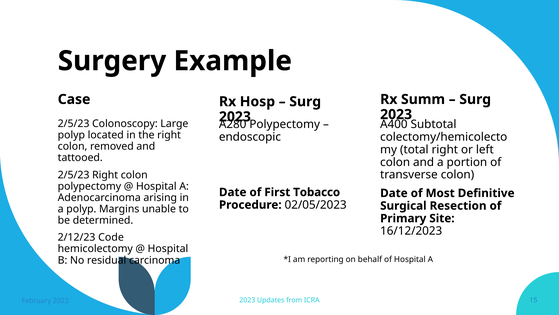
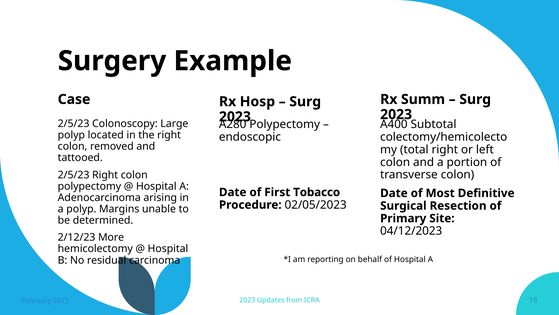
16/12/2023: 16/12/2023 -> 04/12/2023 (411, 231)
Code: Code -> More (111, 237)
